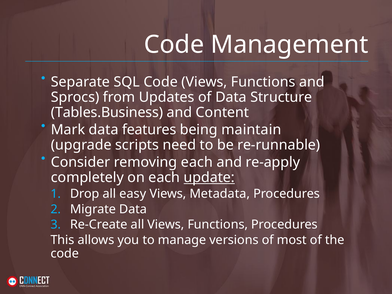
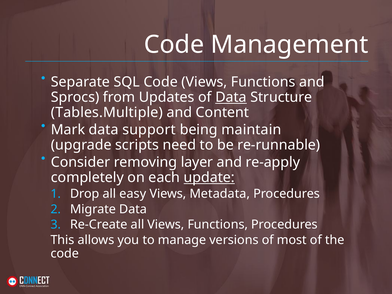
Data underline: none -> present (231, 97)
Tables.Business: Tables.Business -> Tables.Multiple (107, 113)
features: features -> support (149, 130)
removing each: each -> layer (197, 162)
